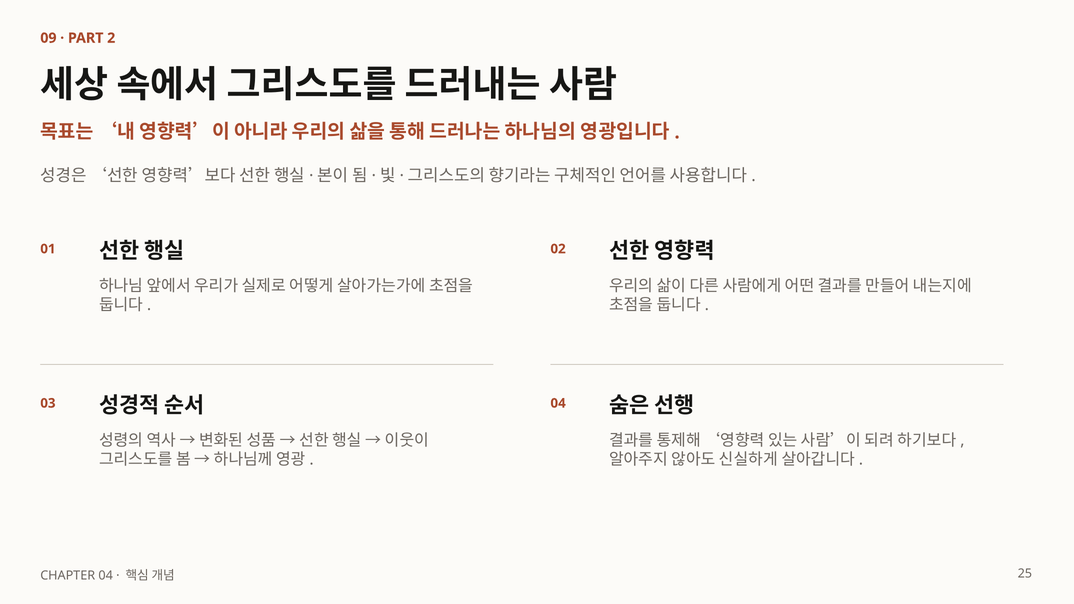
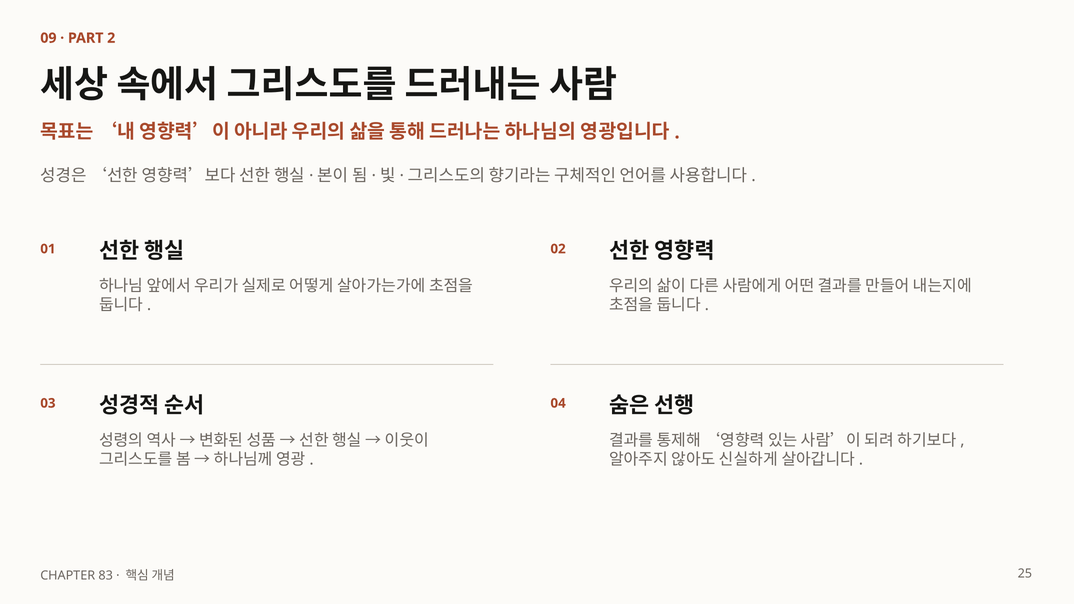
CHAPTER 04: 04 -> 83 (106, 576)
